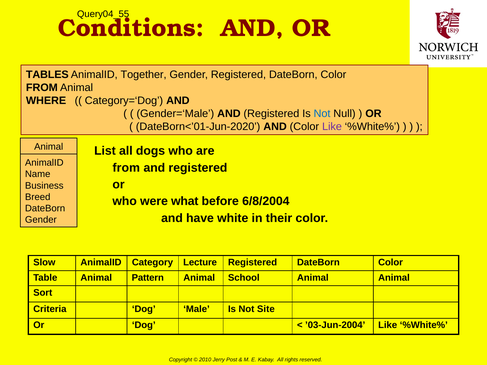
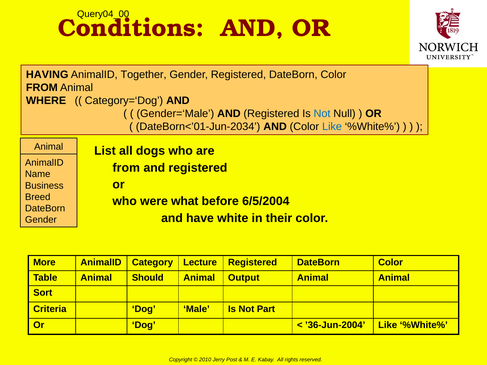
Query04_55: Query04_55 -> Query04_00 (103, 14)
TABLES: TABLES -> HAVING (47, 75)
DateBorn<’01-Jun-2020: DateBorn<’01-Jun-2020 -> DateBorn<’01-Jun-2034 (198, 127)
Like colour: purple -> blue (332, 127)
6/8/2004: 6/8/2004 -> 6/5/2004 (266, 201)
Slow: Slow -> More (44, 263)
Pattern: Pattern -> Should (148, 278)
School: School -> Output (244, 278)
Site: Site -> Part (266, 309)
’03-Jun-2004: ’03-Jun-2004 -> ’36-Jun-2004 (335, 325)
